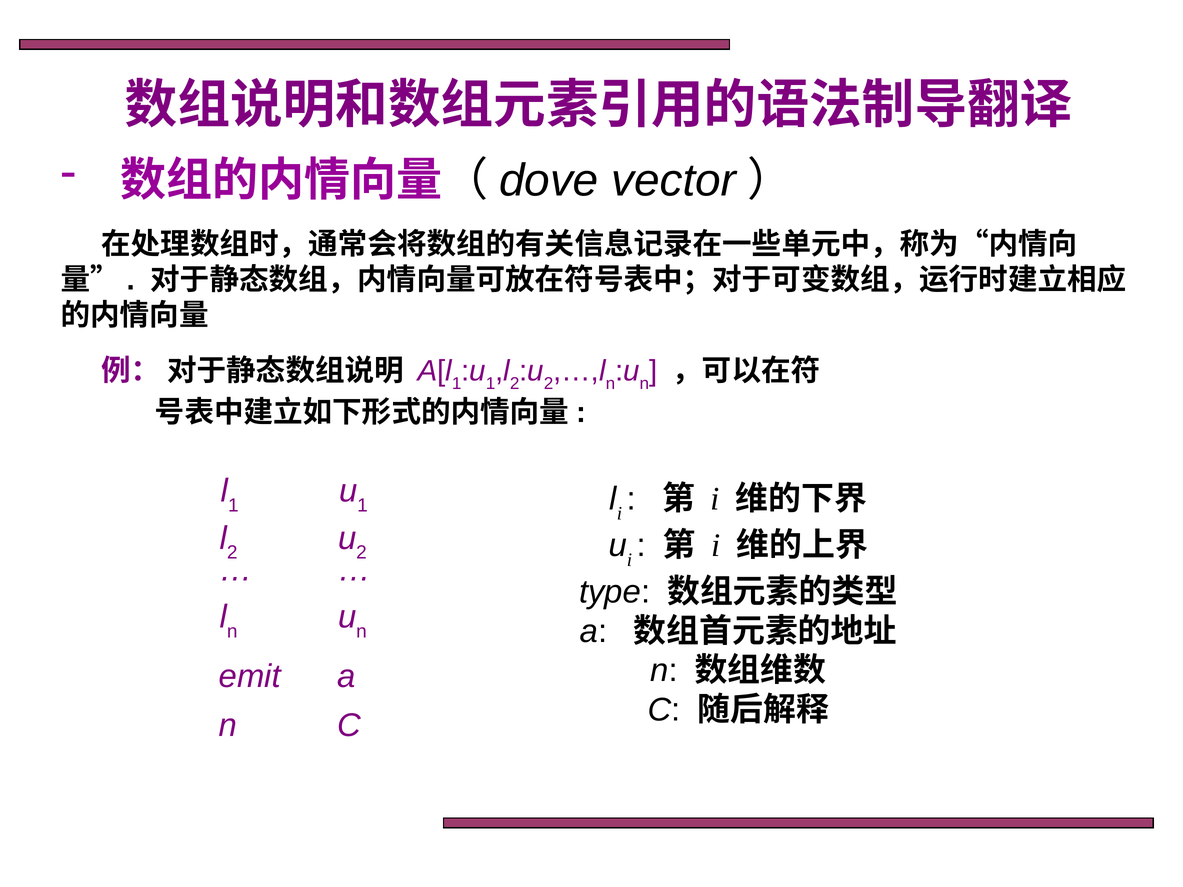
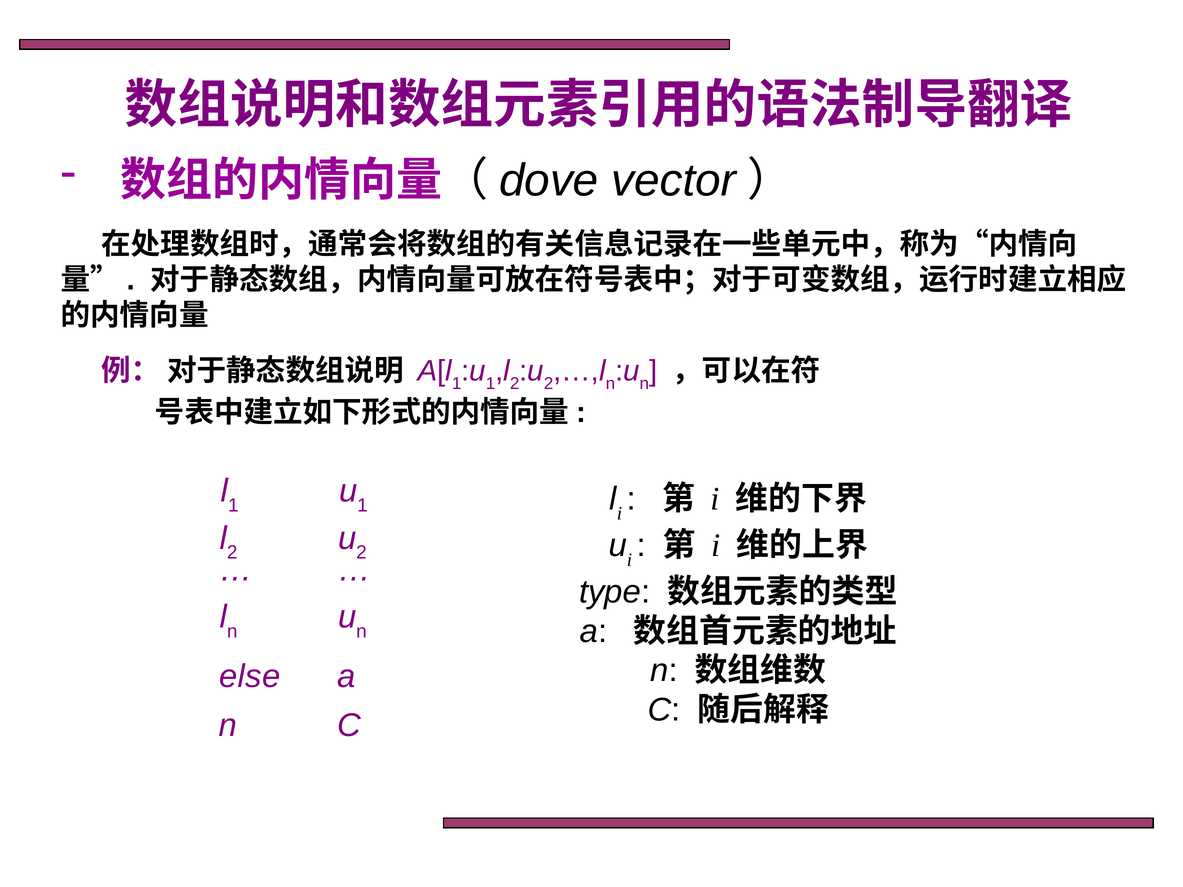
emit: emit -> else (250, 676)
